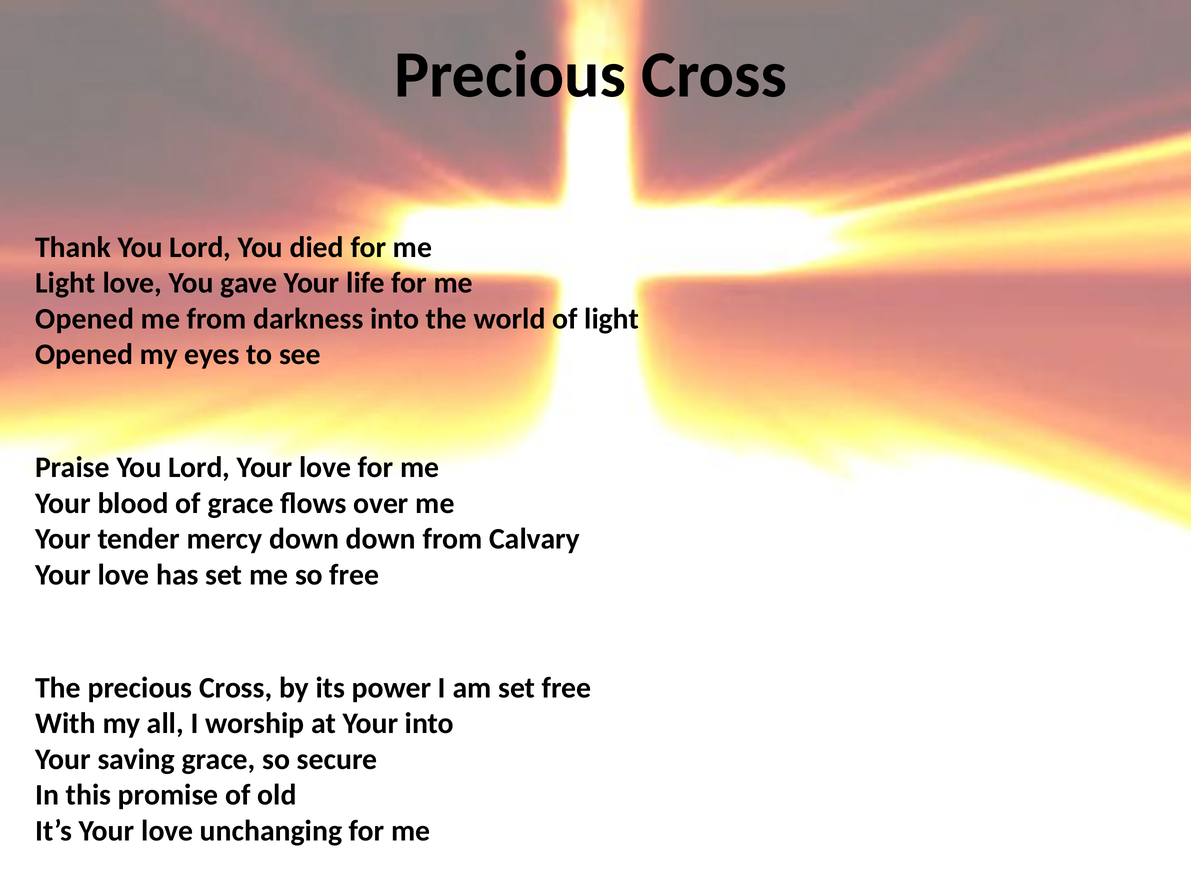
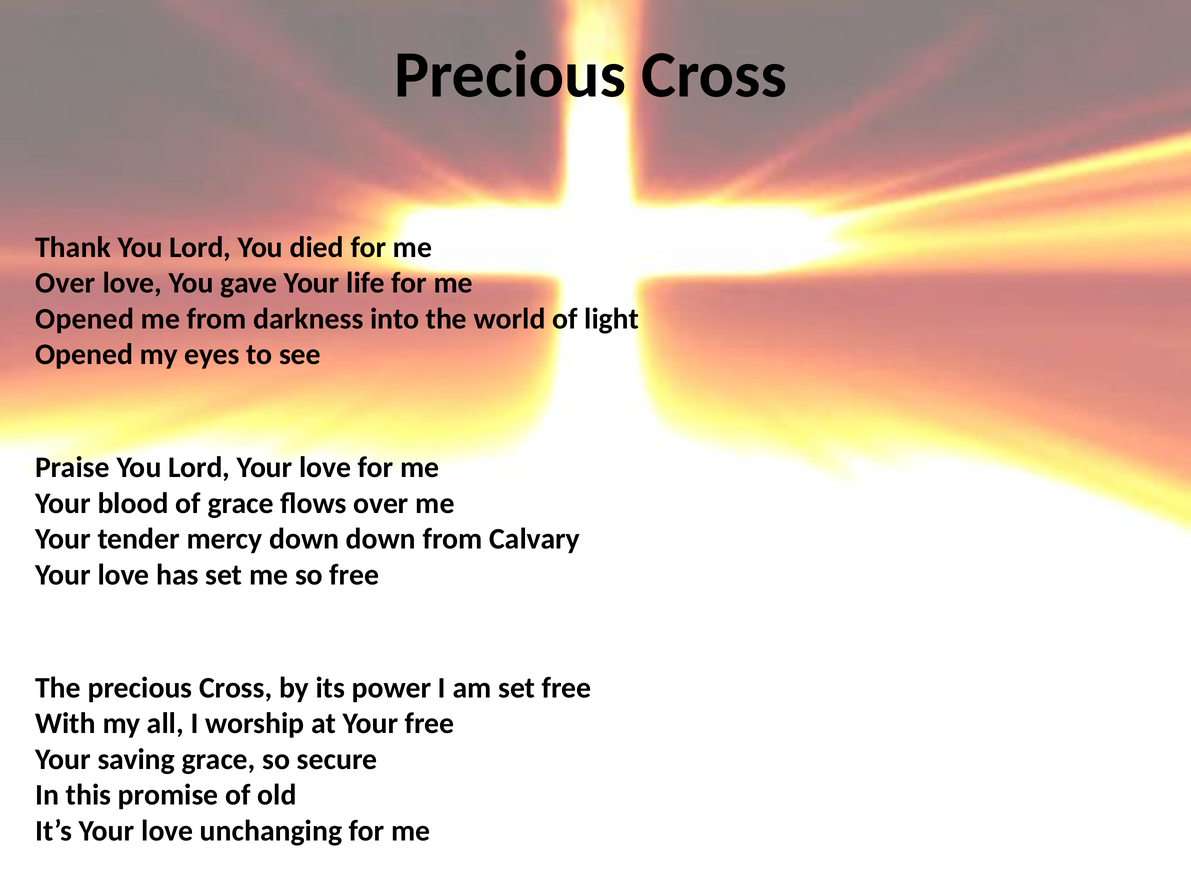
Light: Light -> Over (65, 283)
Your into: into -> free (429, 724)
